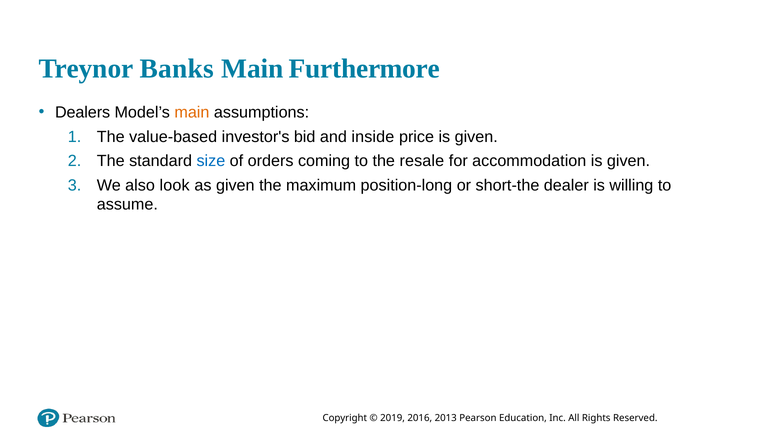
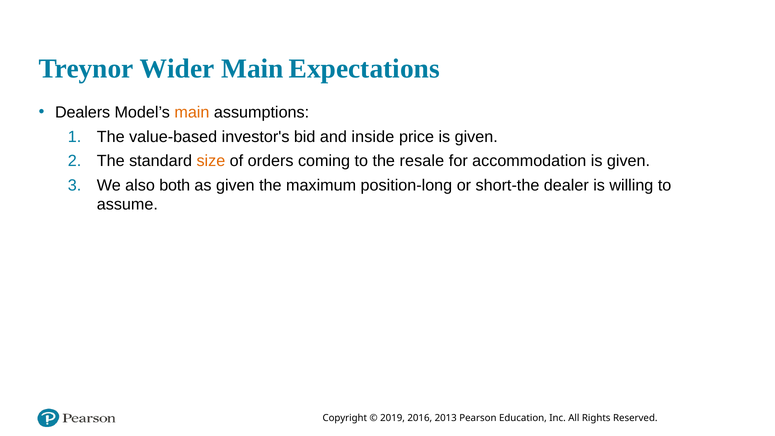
Banks: Banks -> Wider (177, 69)
Furthermore: Furthermore -> Expectations (364, 69)
size colour: blue -> orange (211, 161)
look: look -> both (175, 185)
